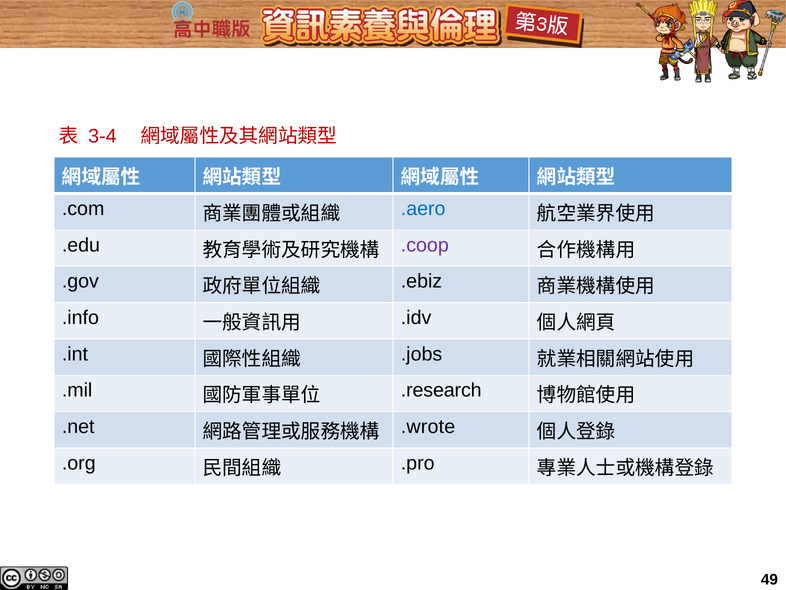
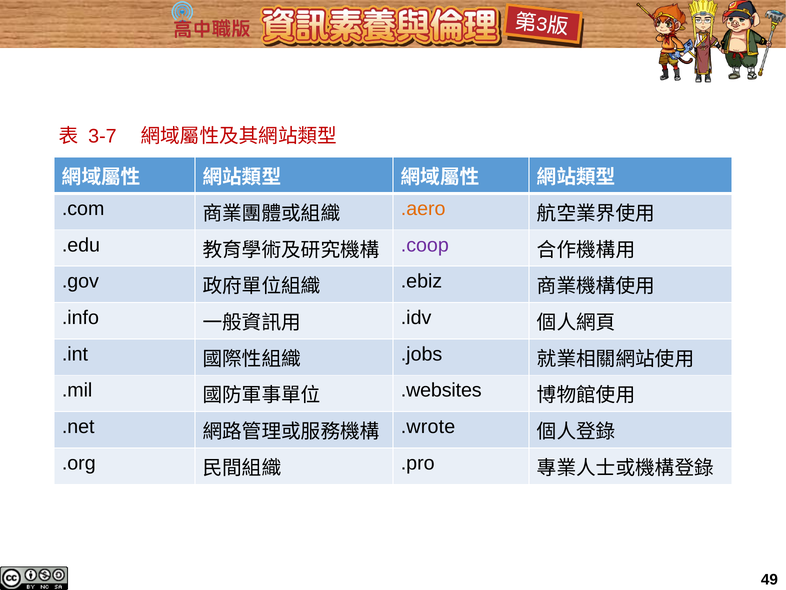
3-4: 3-4 -> 3-7 (102, 136)
.aero colour: blue -> orange (423, 209)
.research: .research -> .websites (441, 390)
